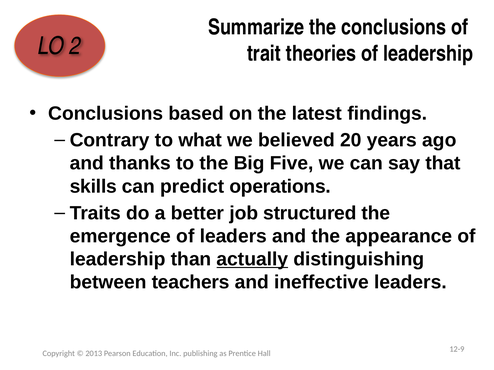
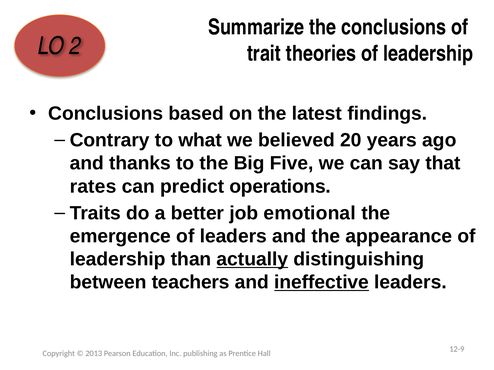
skills: skills -> rates (93, 187)
structured: structured -> emotional (310, 214)
ineffective underline: none -> present (322, 283)
